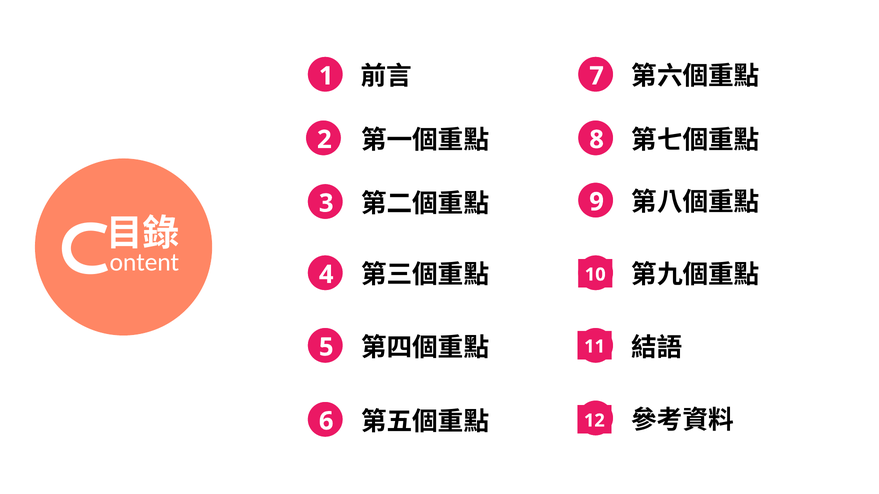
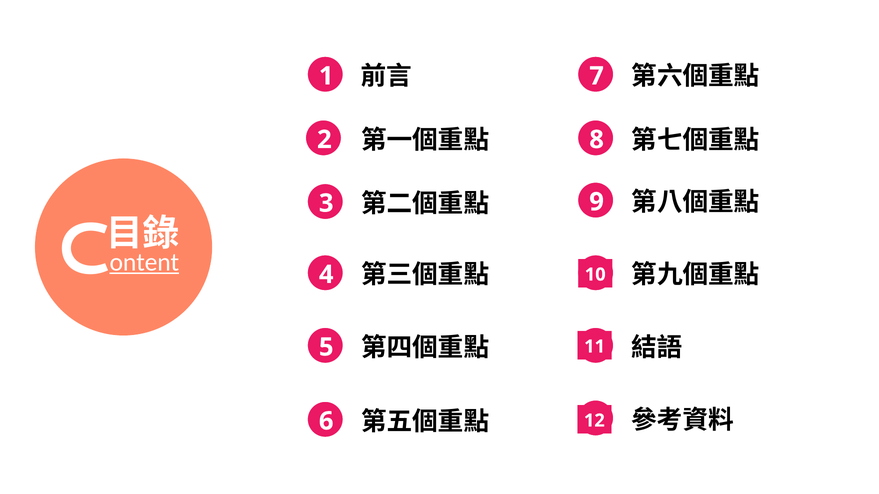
ontent underline: none -> present (144, 263)
